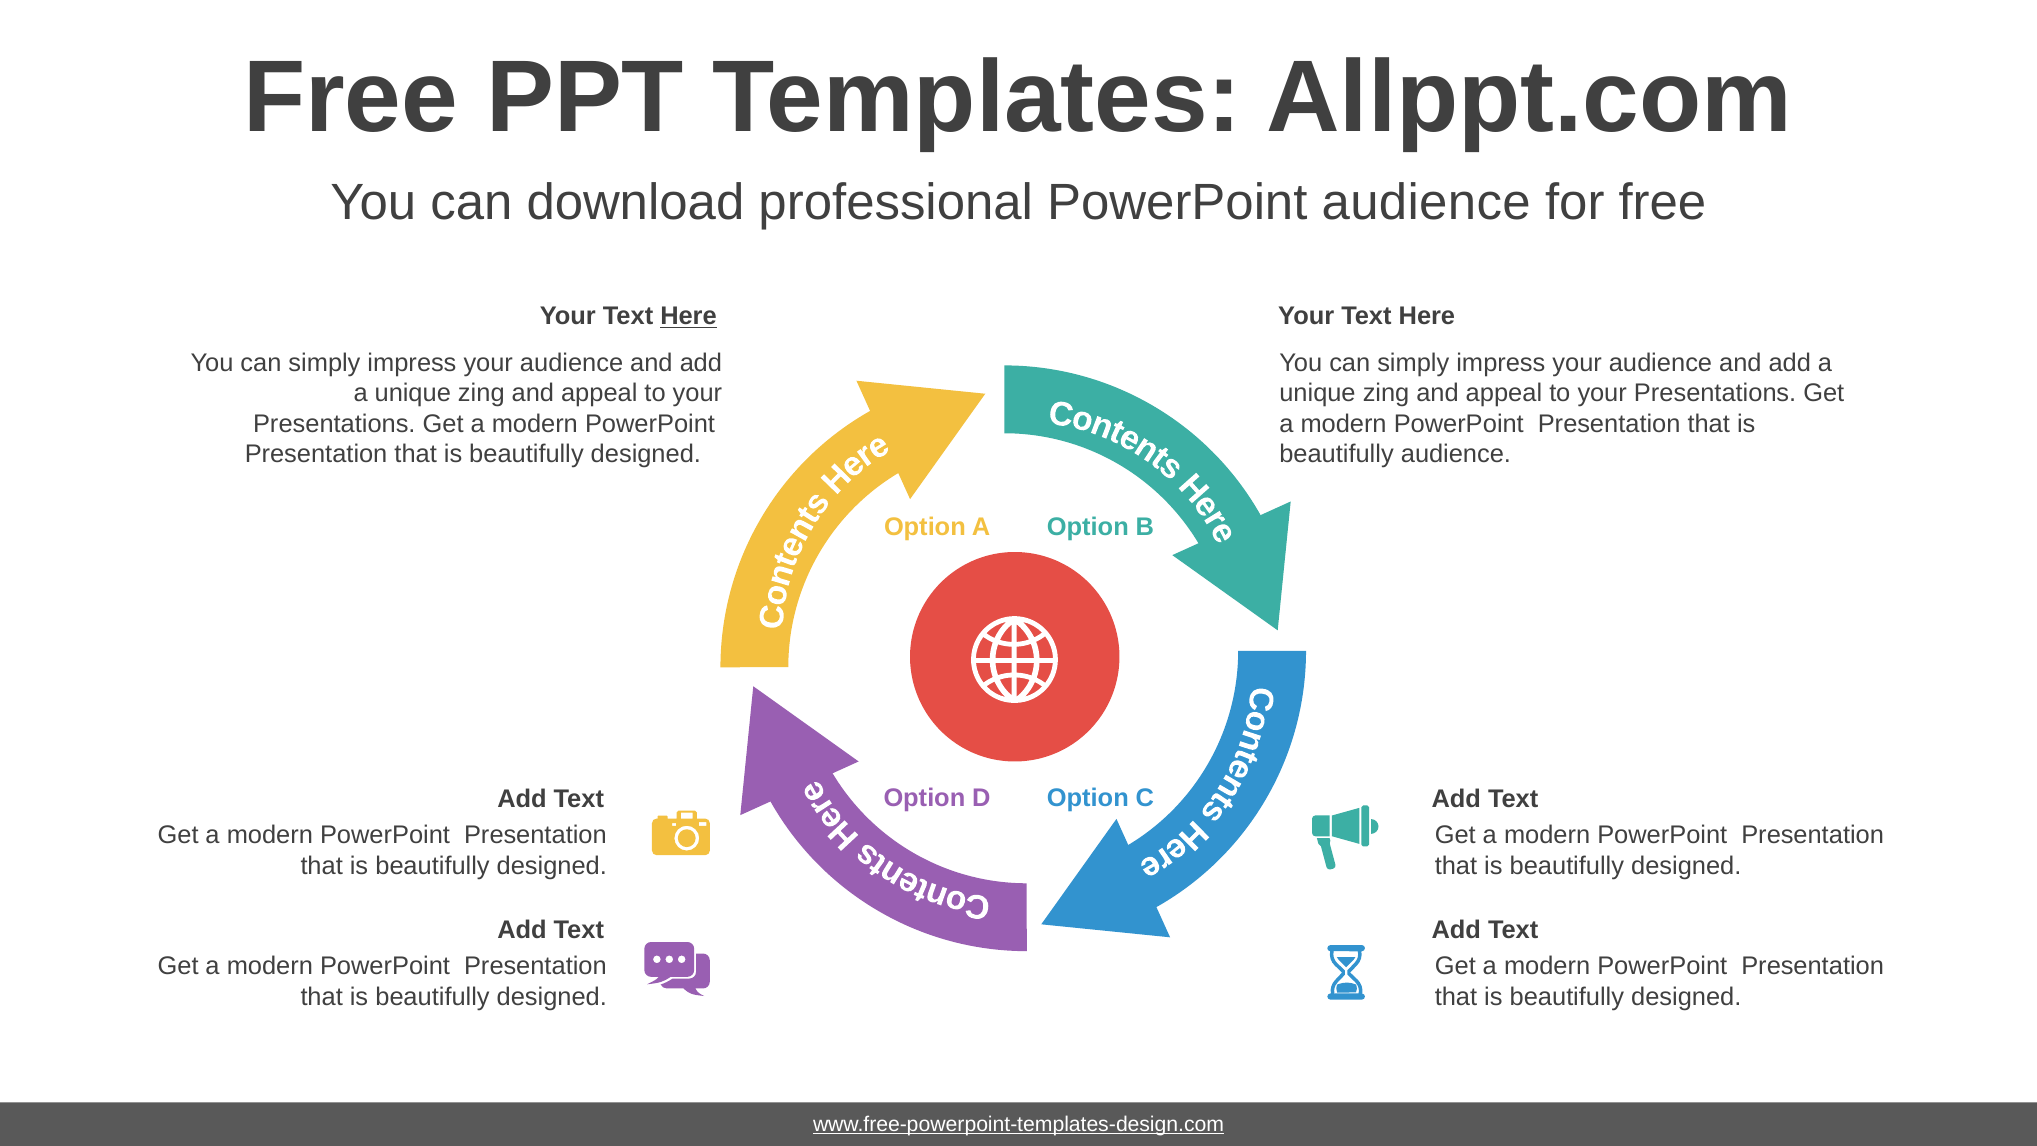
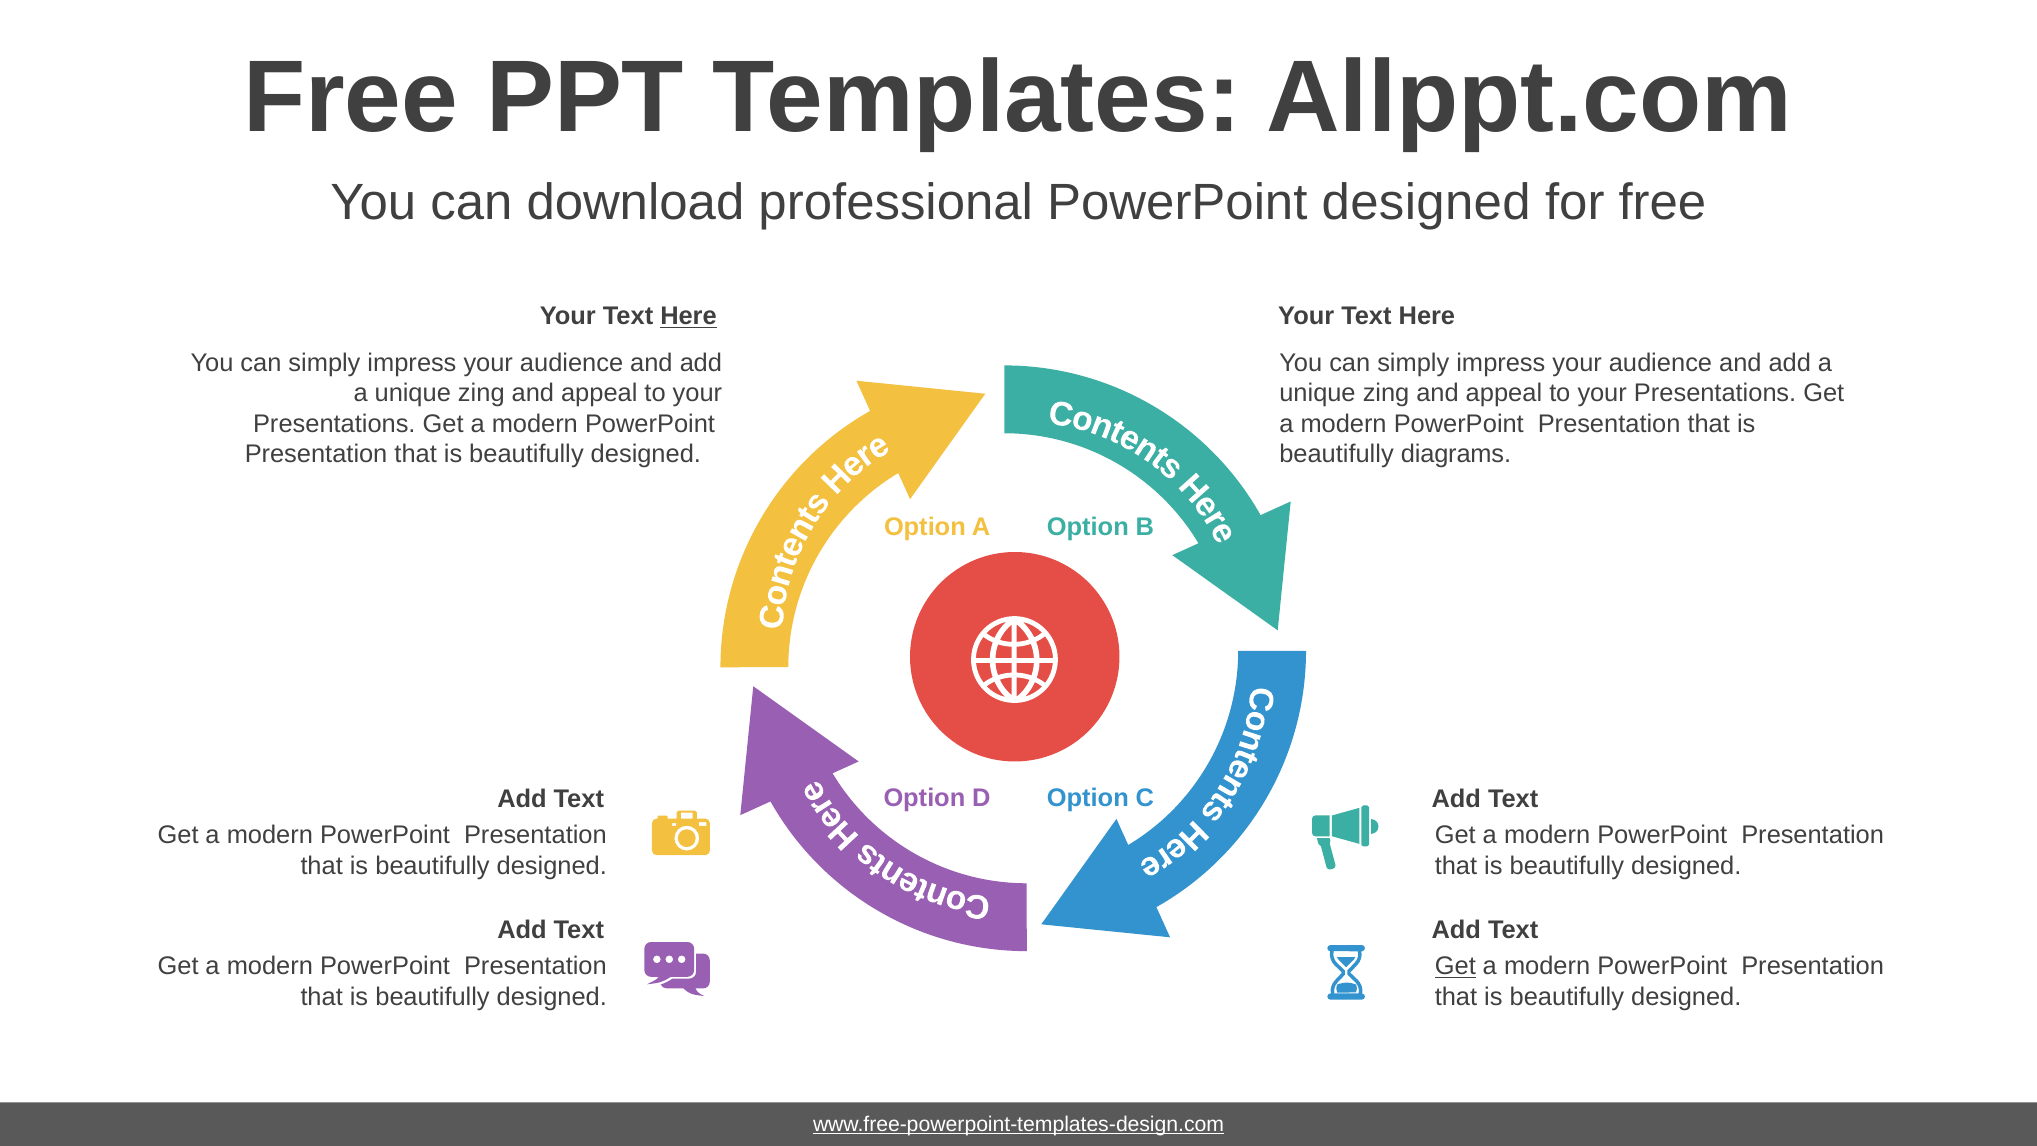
PowerPoint audience: audience -> designed (1426, 203)
beautifully audience: audience -> diagrams (1456, 454)
Get underline: none -> present (1455, 966)
